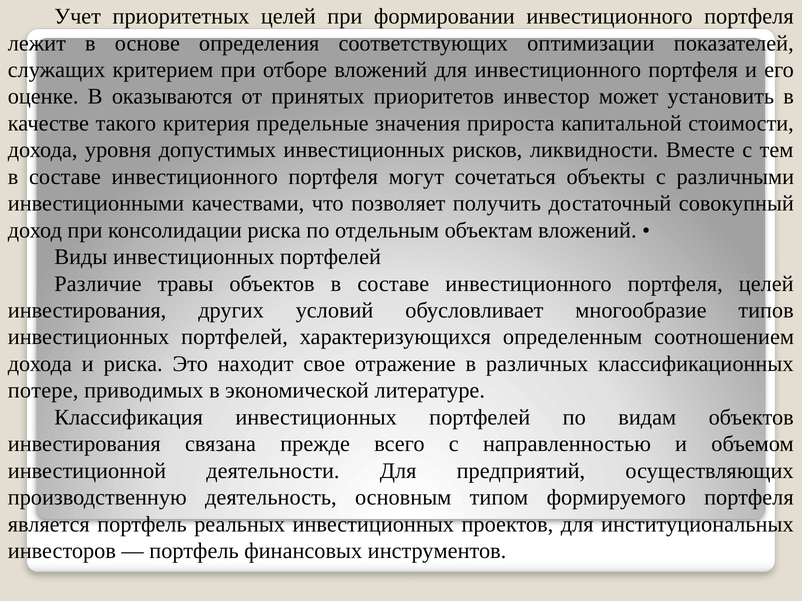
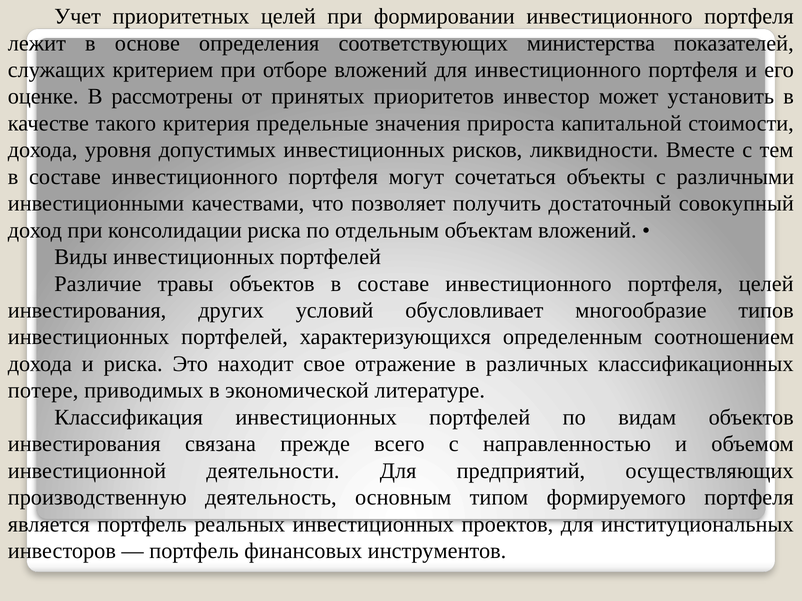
оптимизации: оптимизации -> министерства (591, 43)
оказываются: оказываются -> рассмотрены (172, 97)
